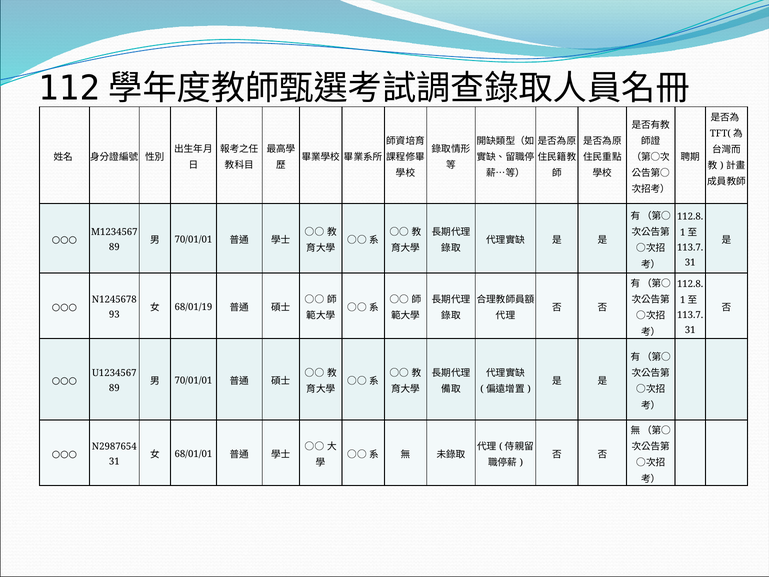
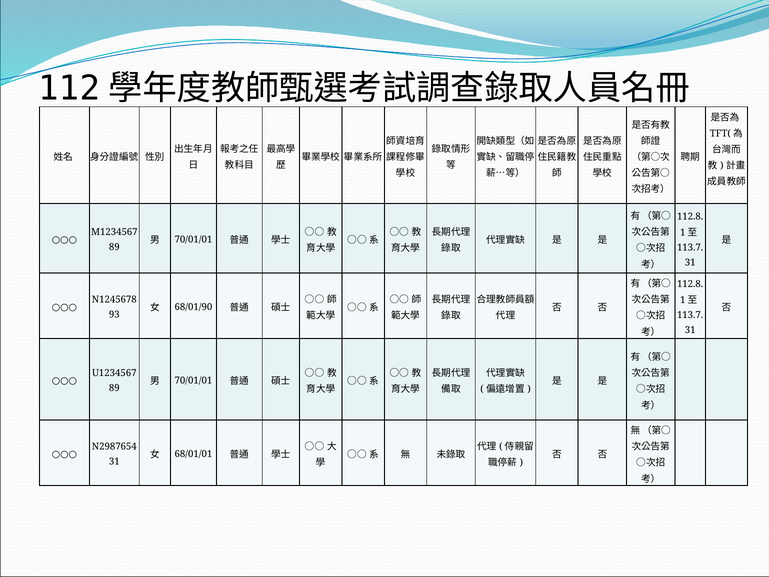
68/01/19: 68/01/19 -> 68/01/90 (193, 307)
